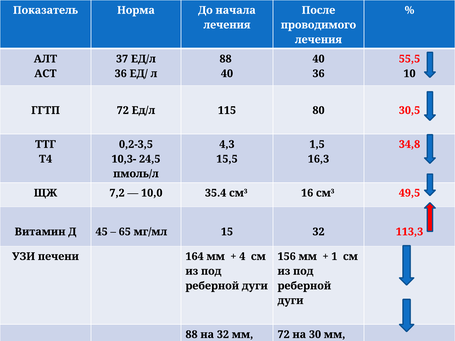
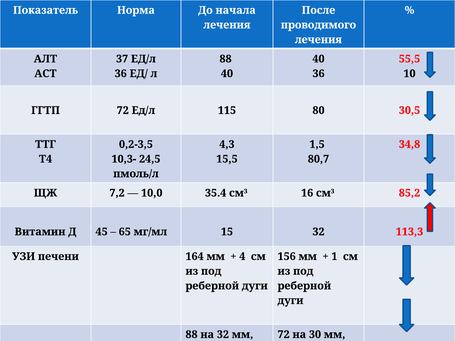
16,3: 16,3 -> 80,7 (318, 159)
49,5: 49,5 -> 85,2 (409, 193)
